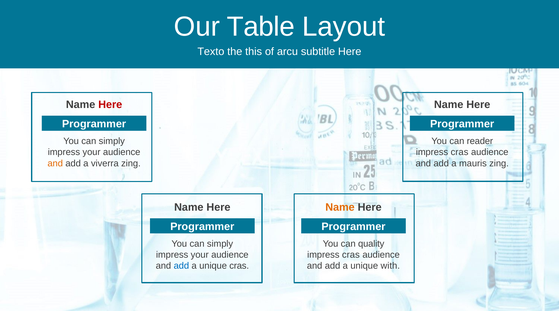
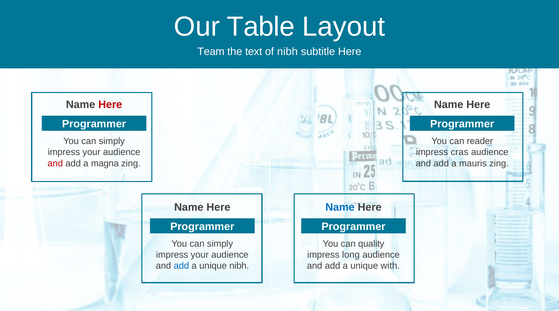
Texto: Texto -> Team (211, 52)
this: this -> text (254, 52)
of arcu: arcu -> nibh (287, 52)
and colour: orange -> red (55, 163)
viverra: viverra -> magna (105, 163)
Name colour: orange -> blue (340, 207)
cras: cras -> long (351, 254)
unique cras: cras -> nibh (239, 266)
